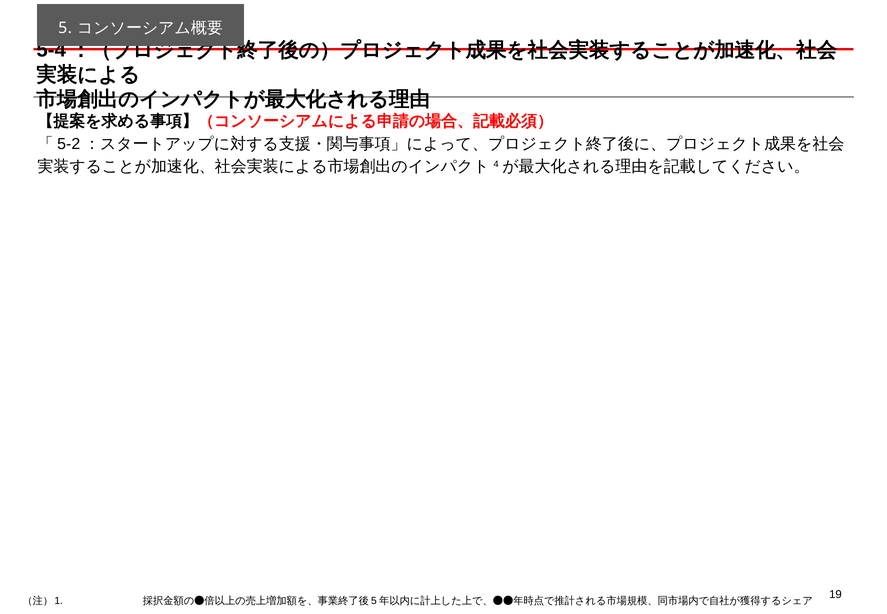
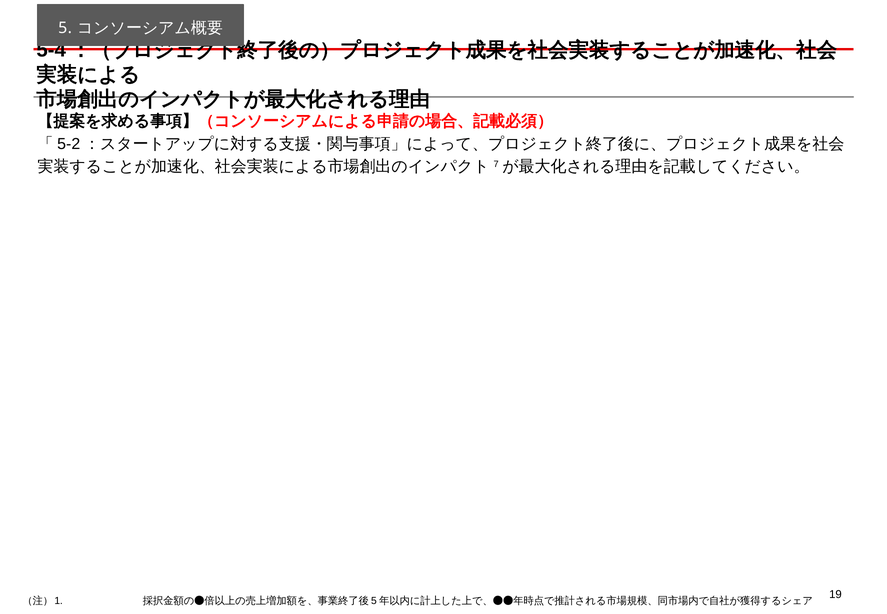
4: 4 -> 7 (496, 164)
